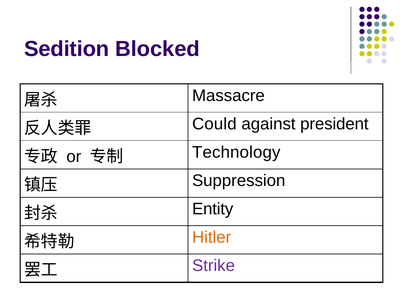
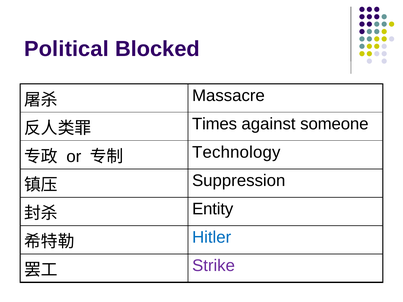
Sedition: Sedition -> Political (67, 49)
Could: Could -> Times (215, 124)
president: president -> someone (334, 124)
Hitler colour: orange -> blue (212, 237)
